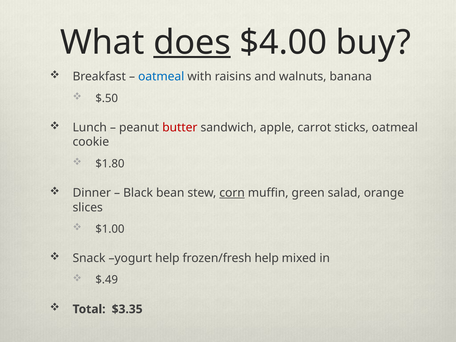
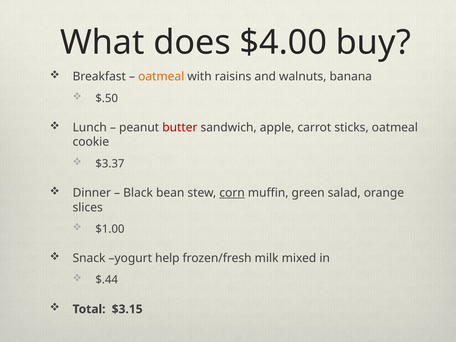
does underline: present -> none (192, 42)
oatmeal colour: blue -> orange (161, 77)
$1.80: $1.80 -> $3.37 (110, 164)
frozen/fresh help: help -> milk (267, 258)
$.49: $.49 -> $.44 (107, 280)
$3.35: $3.35 -> $3.15 (127, 309)
